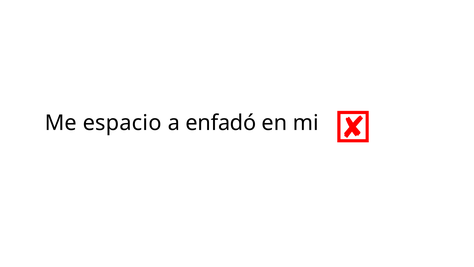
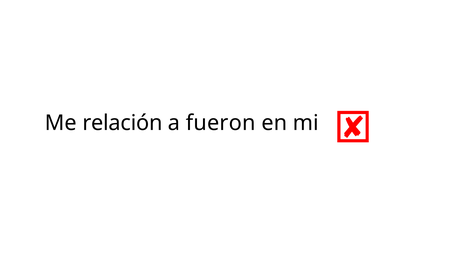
espacio: espacio -> relación (122, 123)
enfadó: enfadó -> fueron (221, 123)
